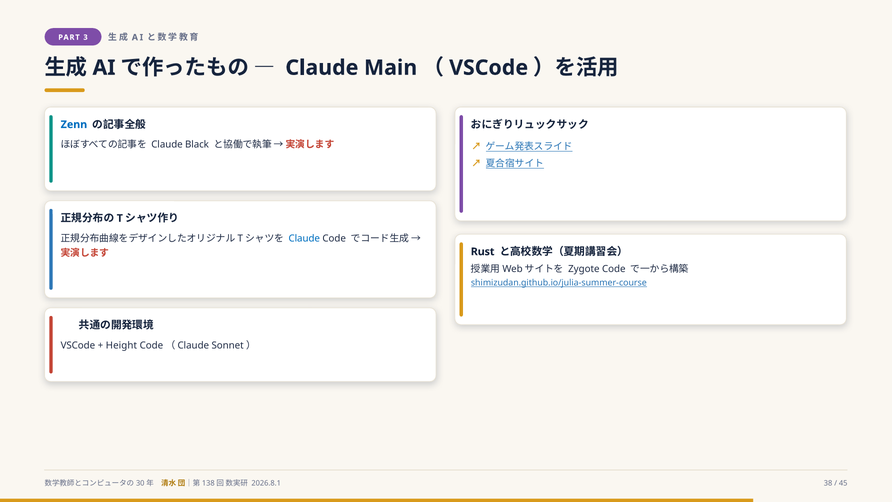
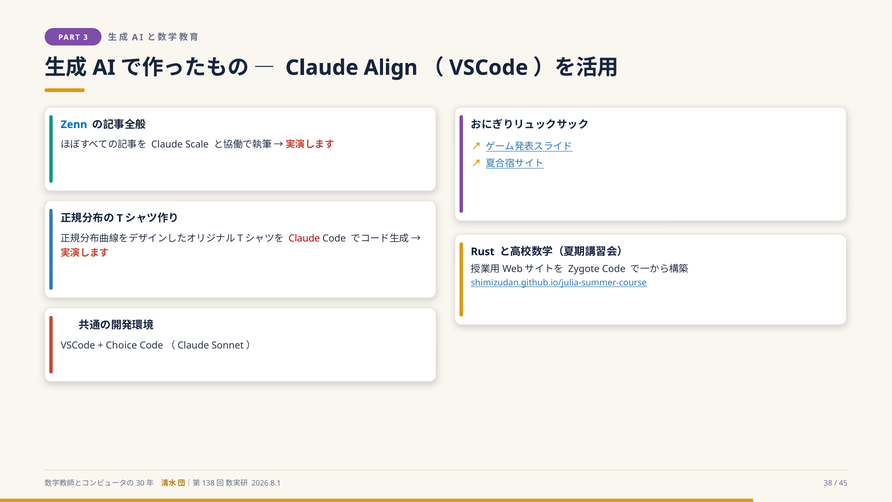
Main: Main -> Align (391, 68)
Black: Black -> Scale (197, 145)
Claude colour: blue -> red (304, 238)
Height: Height -> Choice (121, 345)
